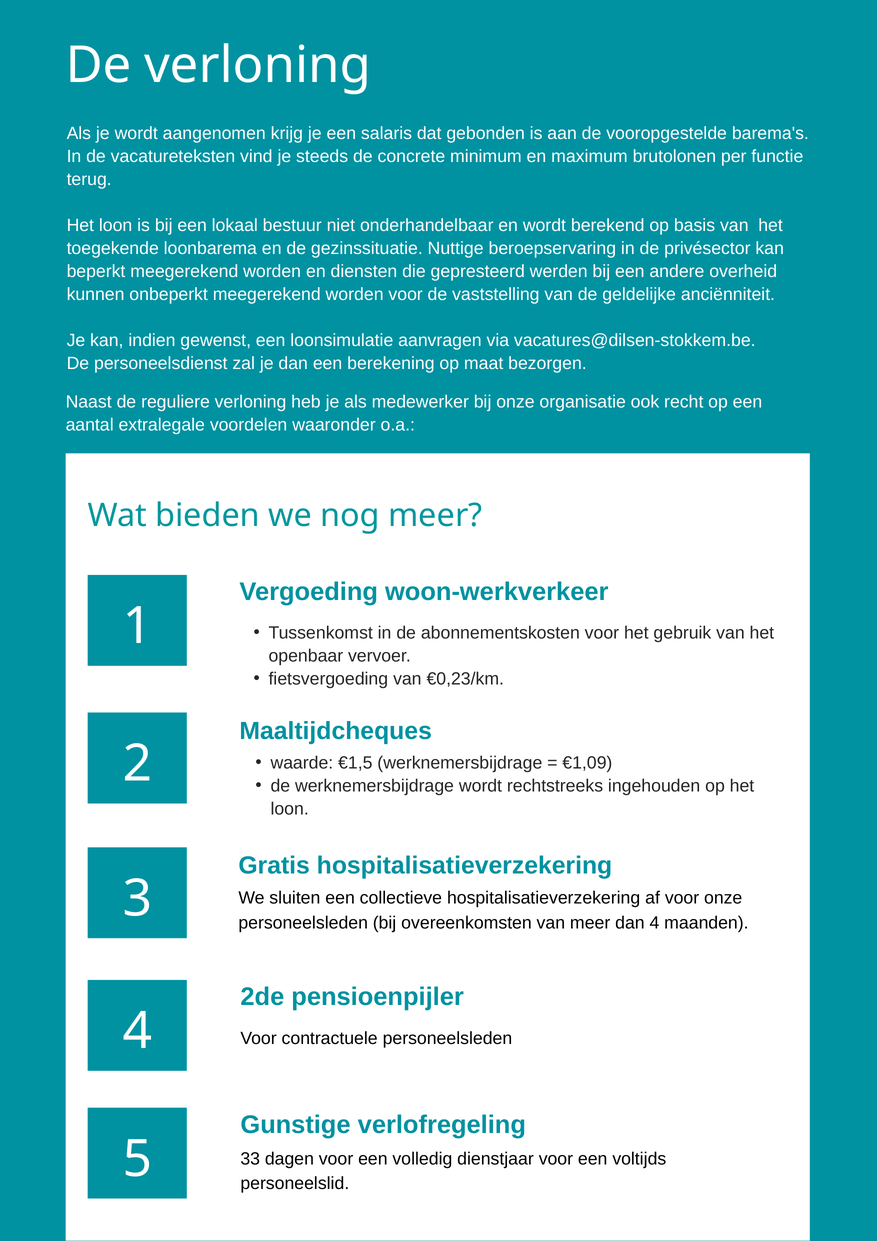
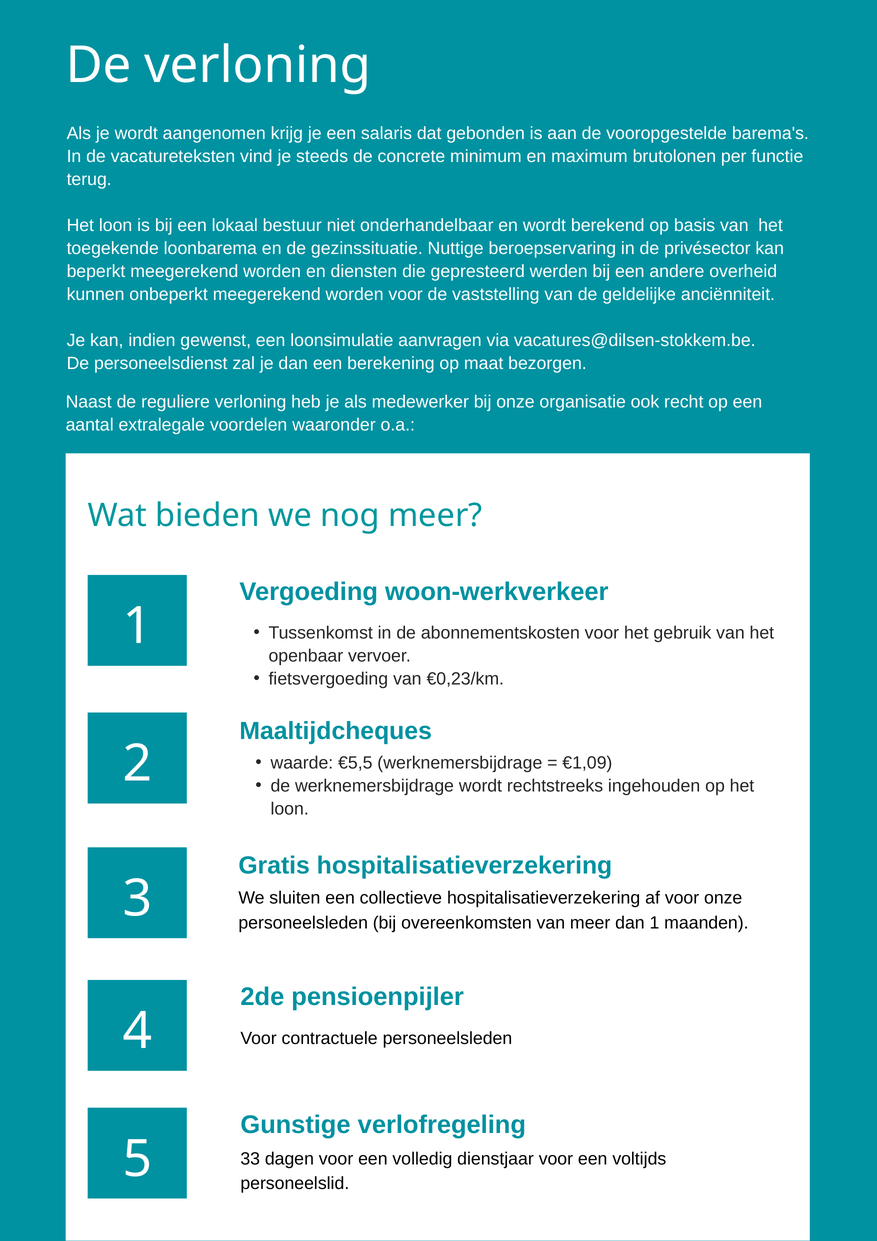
€1,5: €1,5 -> €5,5 (355, 763)
dan 4: 4 -> 1 (654, 923)
